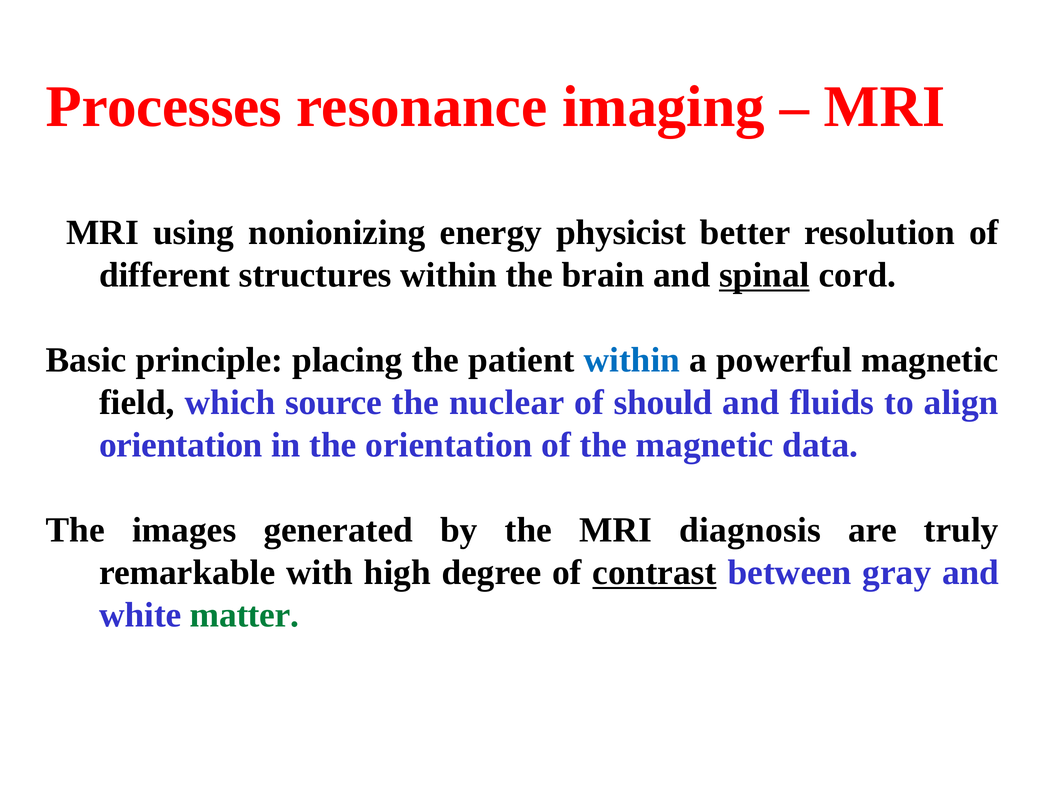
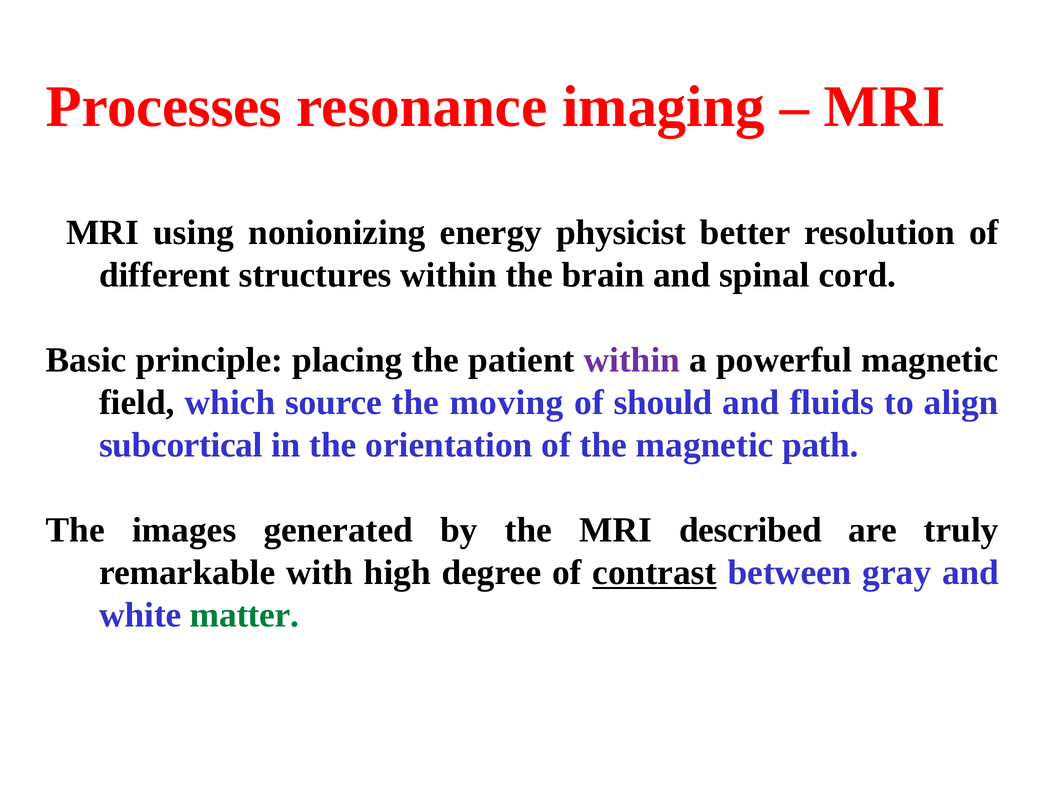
spinal underline: present -> none (764, 275)
within colour: blue -> purple (632, 360)
nuclear: nuclear -> moving (507, 403)
orientation: orientation -> subcortical (181, 445)
data: data -> path (820, 445)
diagnosis: diagnosis -> described (750, 530)
